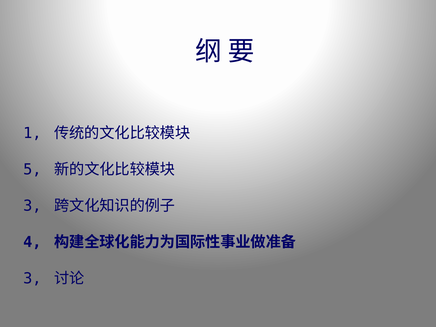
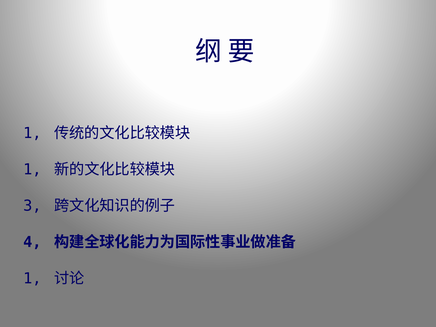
5: 5 -> 1 (32, 169)
3: 3 -> 1 (32, 278)
